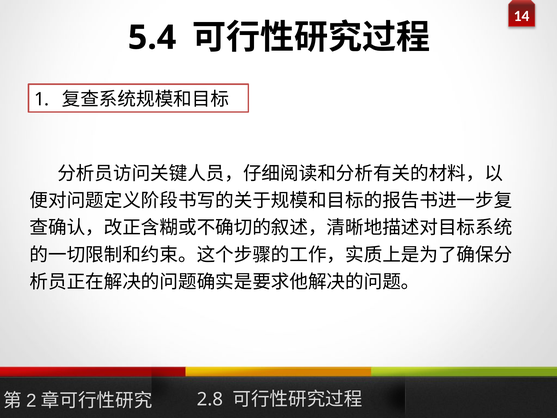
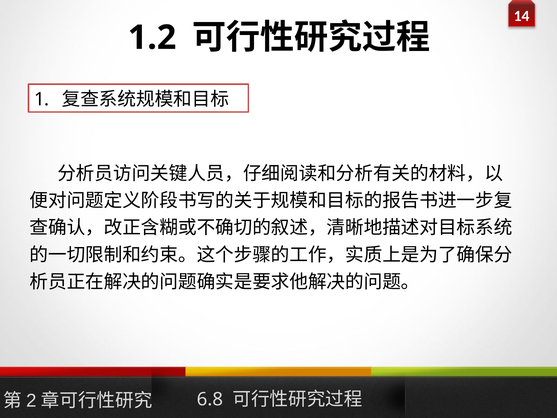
5.4: 5.4 -> 1.2 (152, 38)
2.8: 2.8 -> 6.8 (210, 399)
